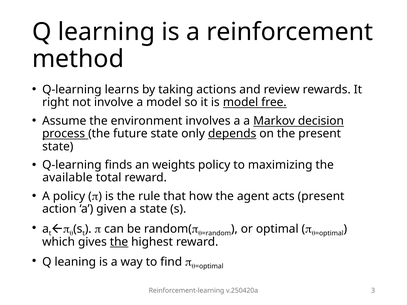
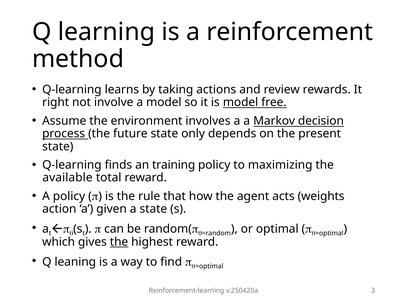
depends underline: present -> none (232, 134)
weights: weights -> training (174, 165)
acts present: present -> weights (321, 196)
